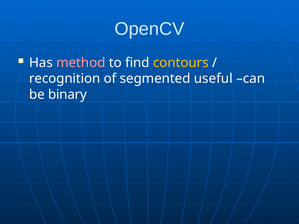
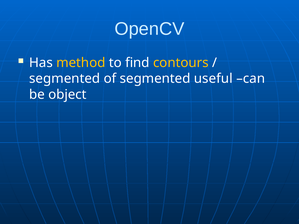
method colour: pink -> yellow (81, 63)
recognition: recognition -> segmented (65, 79)
binary: binary -> object (67, 95)
